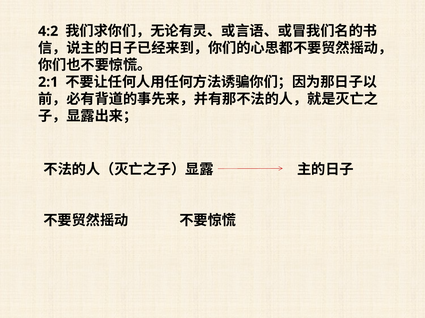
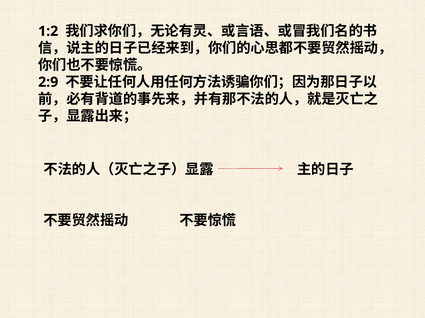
4:2: 4:2 -> 1:2 (48, 31)
2:1: 2:1 -> 2:9 (48, 82)
